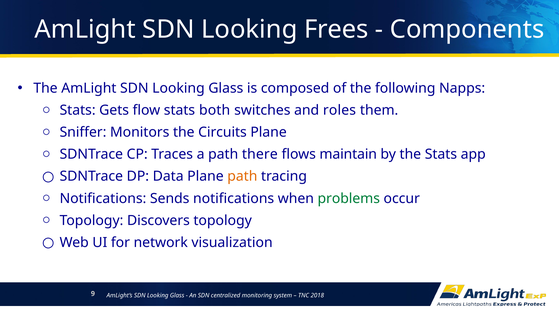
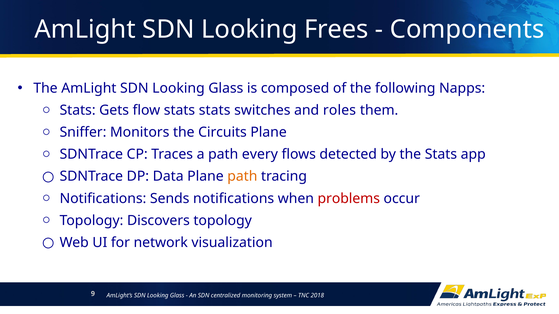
stats both: both -> stats (215, 110)
there: there -> every (260, 155)
maintain: maintain -> detected (348, 155)
problems colour: green -> red (349, 199)
